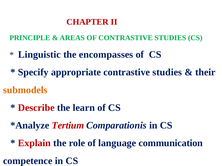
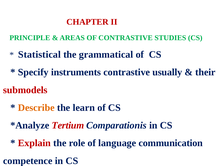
Linguistic: Linguistic -> Statistical (39, 55)
encompasses: encompasses -> grammatical (106, 55)
appropriate: appropriate -> instruments (76, 72)
studies: studies -> usually (167, 72)
submodels colour: orange -> red (25, 90)
Describe colour: red -> orange (36, 108)
